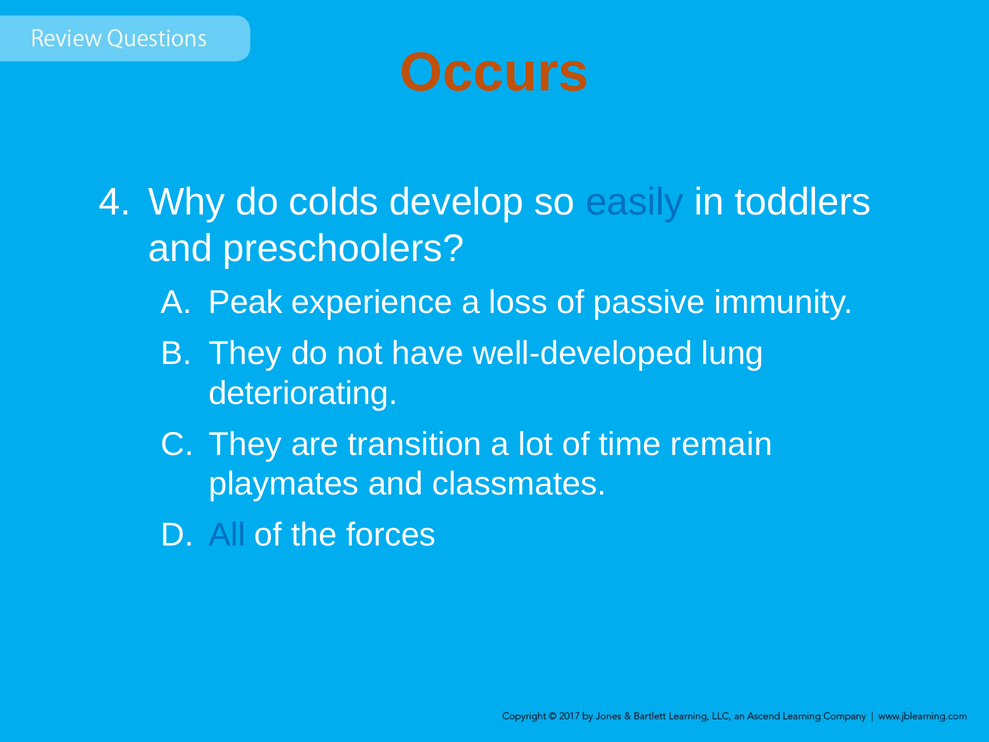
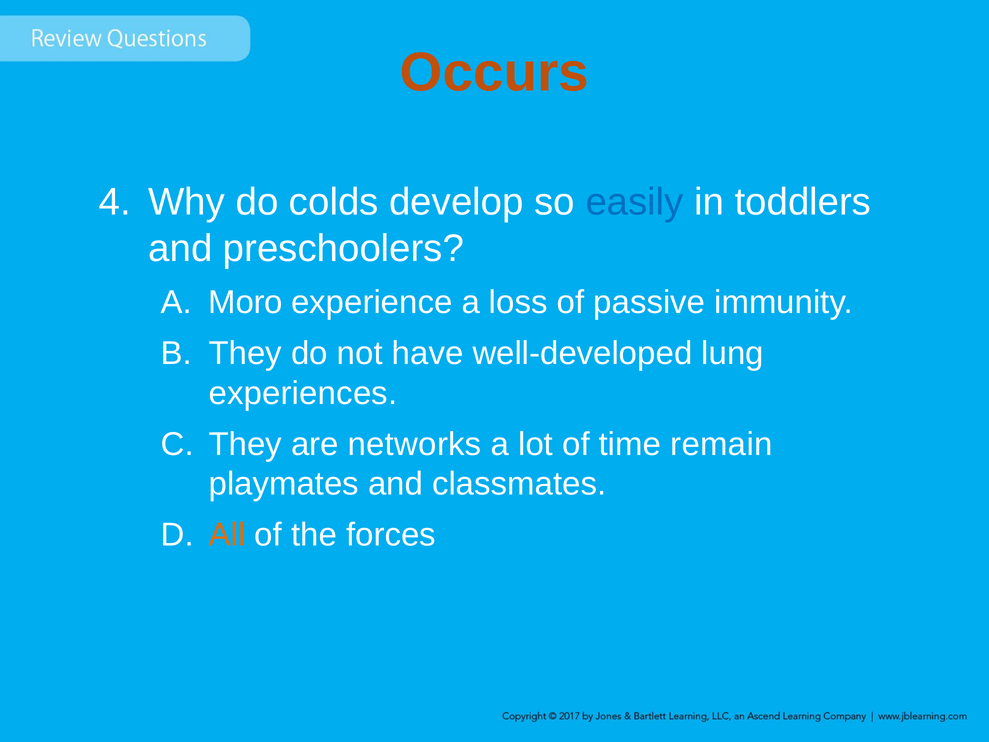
Peak: Peak -> Moro (246, 302)
deteriorating: deteriorating -> experiences (303, 393)
transition: transition -> networks (415, 444)
All colour: blue -> orange (227, 535)
